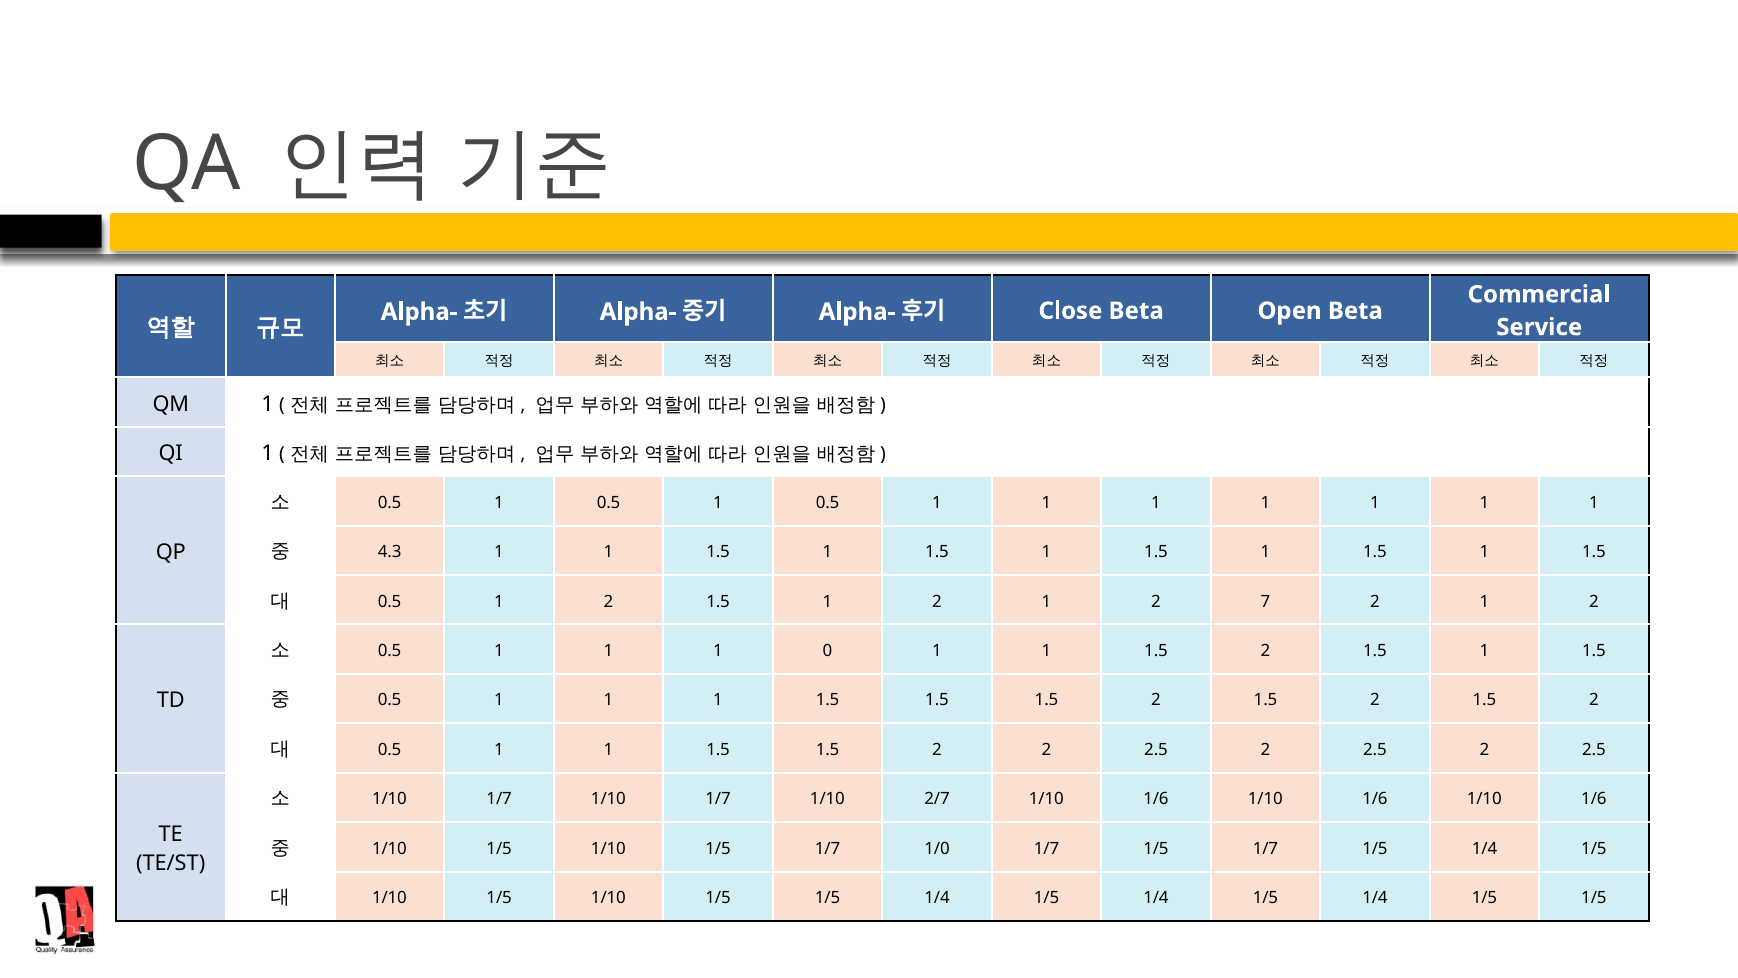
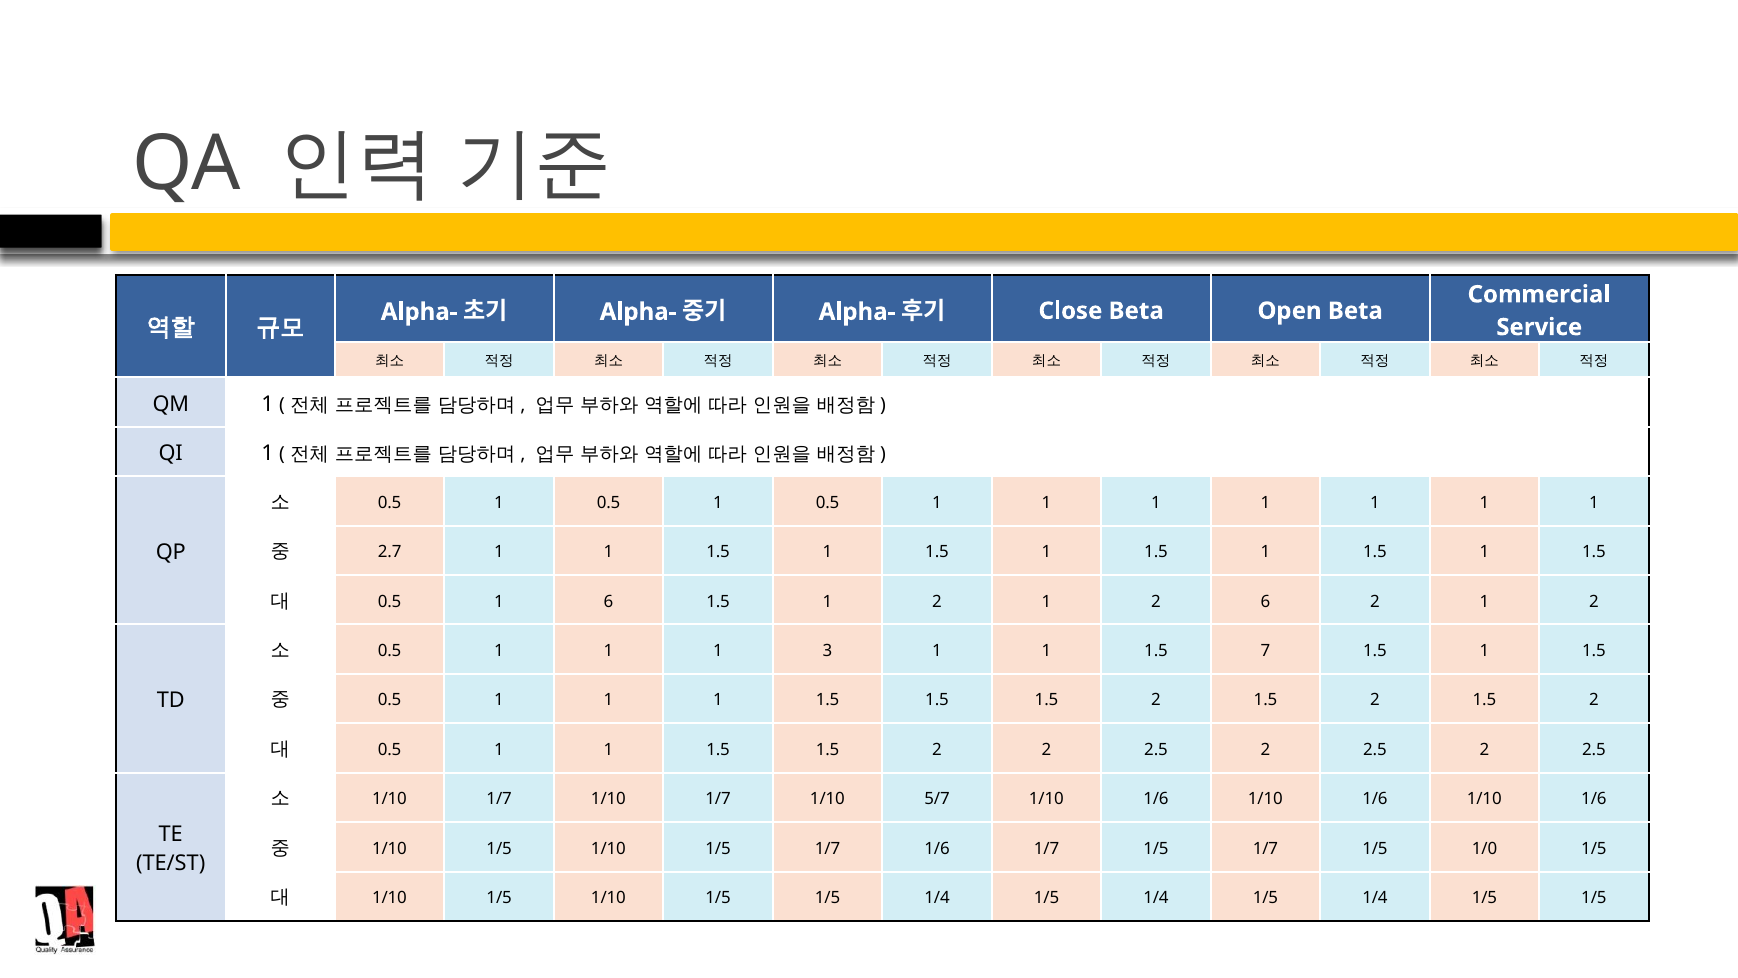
4.3: 4.3 -> 2.7 (390, 552)
0.5 1 2: 2 -> 6 (609, 601)
2 7: 7 -> 6 (1265, 601)
0: 0 -> 3 (828, 651)
1 1.5 2: 2 -> 7 (1265, 651)
2/7: 2/7 -> 5/7 (937, 799)
1/7 1/0: 1/0 -> 1/6 (937, 848)
1/7 1/5 1/4: 1/4 -> 1/0 (1484, 848)
